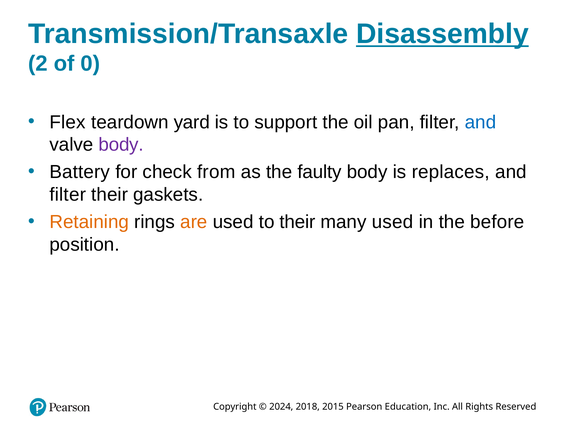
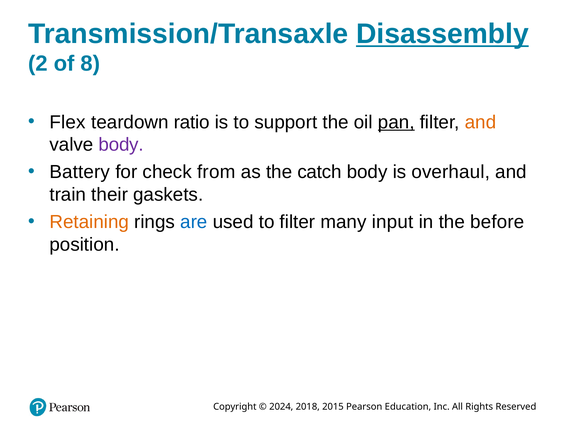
0: 0 -> 8 (90, 64)
yard: yard -> ratio (192, 122)
pan underline: none -> present (396, 122)
and colour: blue -> orange (480, 122)
faulty: faulty -> catch (320, 172)
replaces: replaces -> overhaul (451, 172)
filter: filter -> train (68, 195)
are colour: orange -> blue (194, 222)
to their: their -> filter (297, 222)
many used: used -> input (393, 222)
